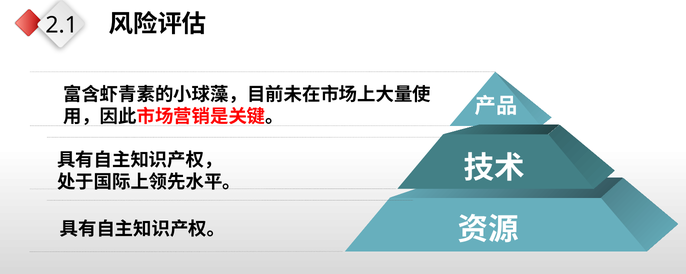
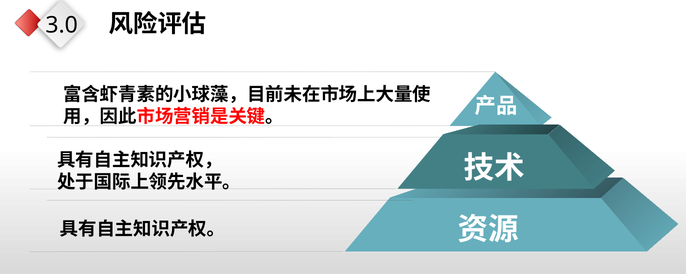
2.1: 2.1 -> 3.0 (62, 25)
